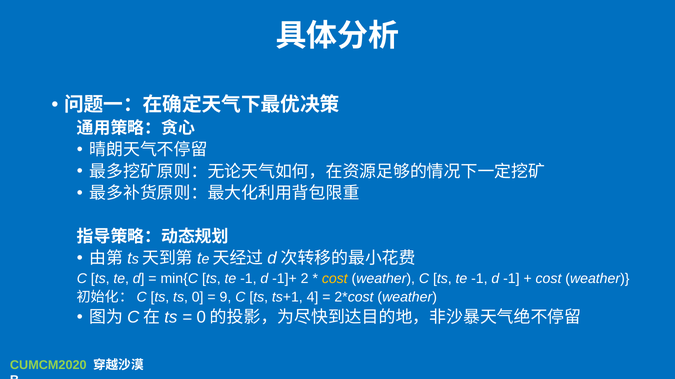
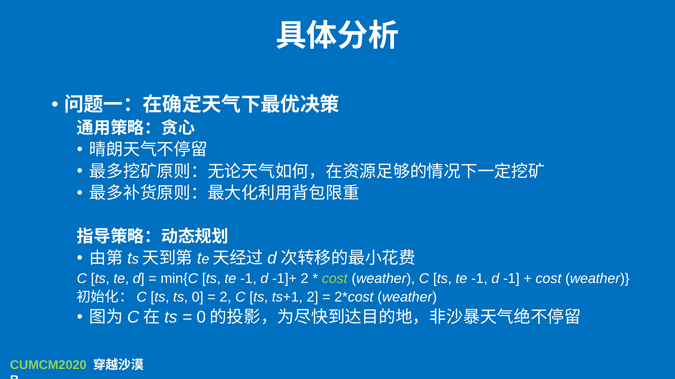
cost colour: yellow -> light green (335, 279)
9: 9 -> 2 (225, 298)
ts+1 4: 4 -> 2 (313, 298)
